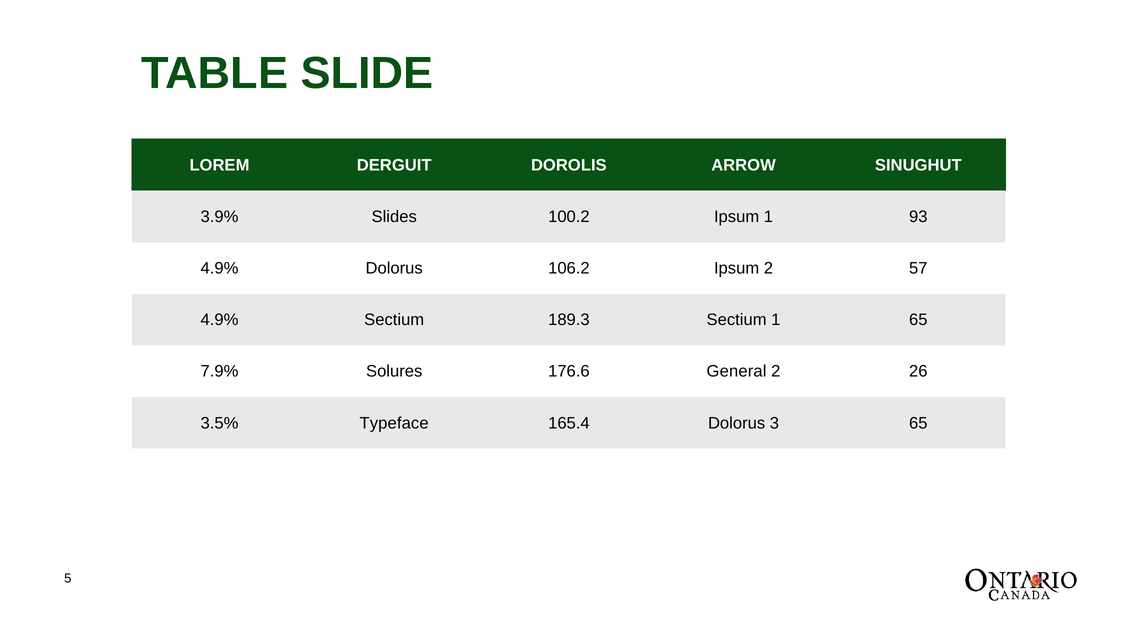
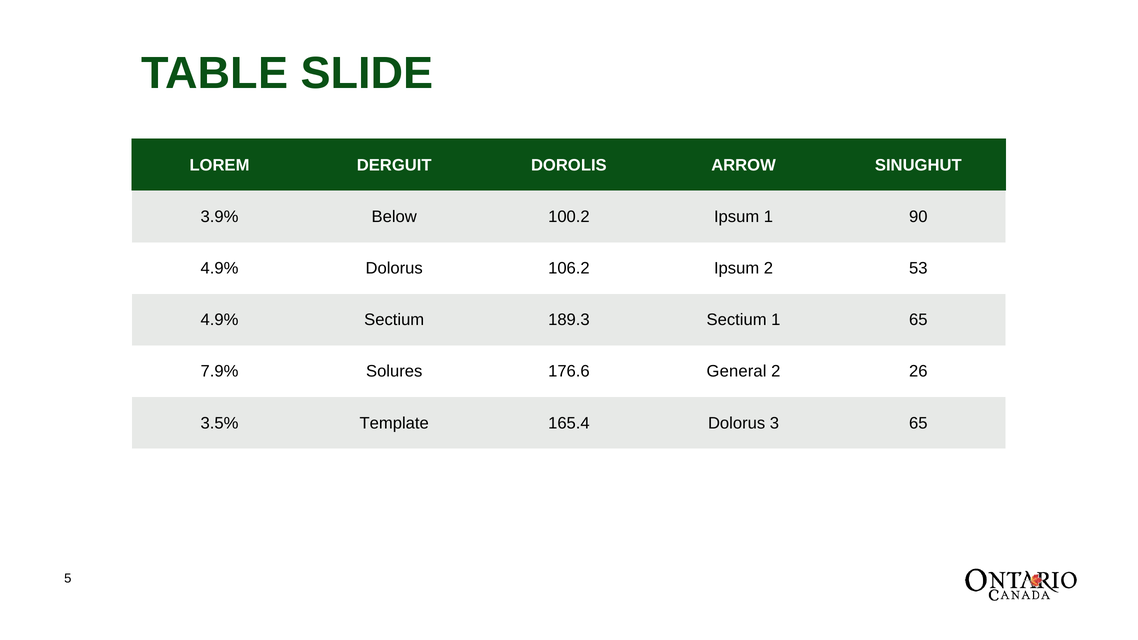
Slides: Slides -> Below (394, 217)
93: 93 -> 90 (918, 217)
57: 57 -> 53 (918, 268)
Typeface: Typeface -> Template (394, 423)
